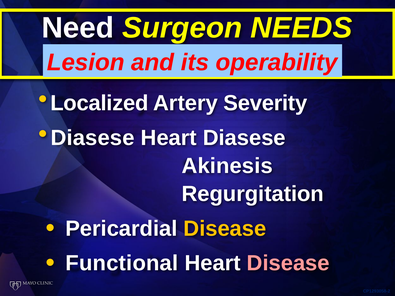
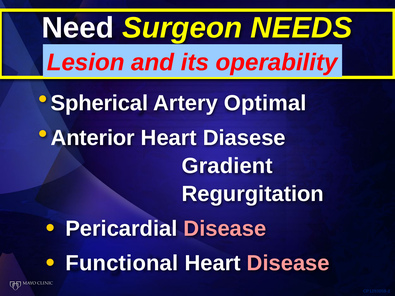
Localized: Localized -> Spherical (99, 103)
Severity: Severity -> Optimal (265, 103)
Diasese: Diasese -> Anterior (93, 138)
Akinesis: Akinesis -> Gradient (227, 166)
Disease colour: yellow -> pink (225, 229)
